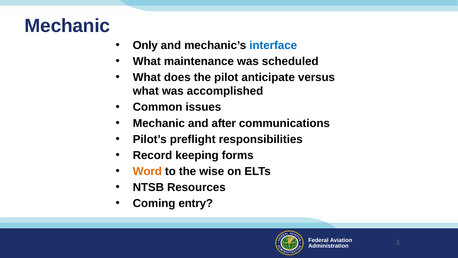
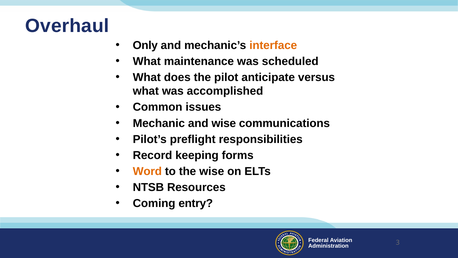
Mechanic: Mechanic -> Overhaul (67, 26)
interface colour: blue -> orange (273, 45)
and after: after -> wise (224, 123)
